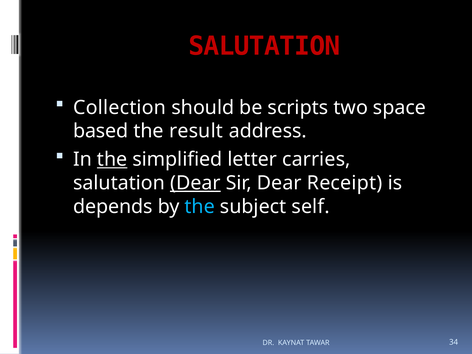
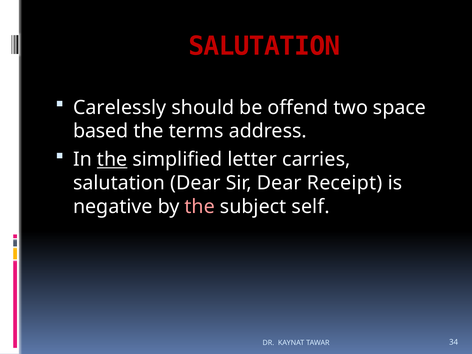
Collection: Collection -> Carelessly (120, 108)
scripts: scripts -> offend (298, 108)
result: result -> terms (196, 131)
Dear underline: present -> none (195, 183)
depends: depends -> negative (113, 207)
the colour: light blue -> pink (200, 207)
